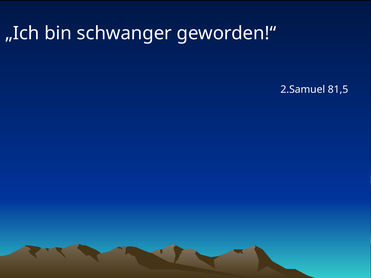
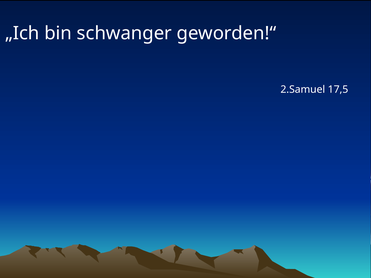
81,5: 81,5 -> 17,5 (338, 89)
